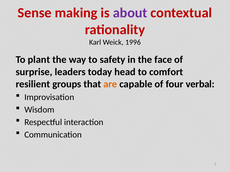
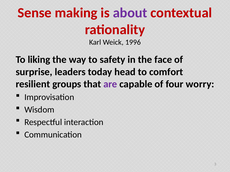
plant: plant -> liking (39, 60)
are colour: orange -> purple (110, 84)
verbal: verbal -> worry (200, 84)
